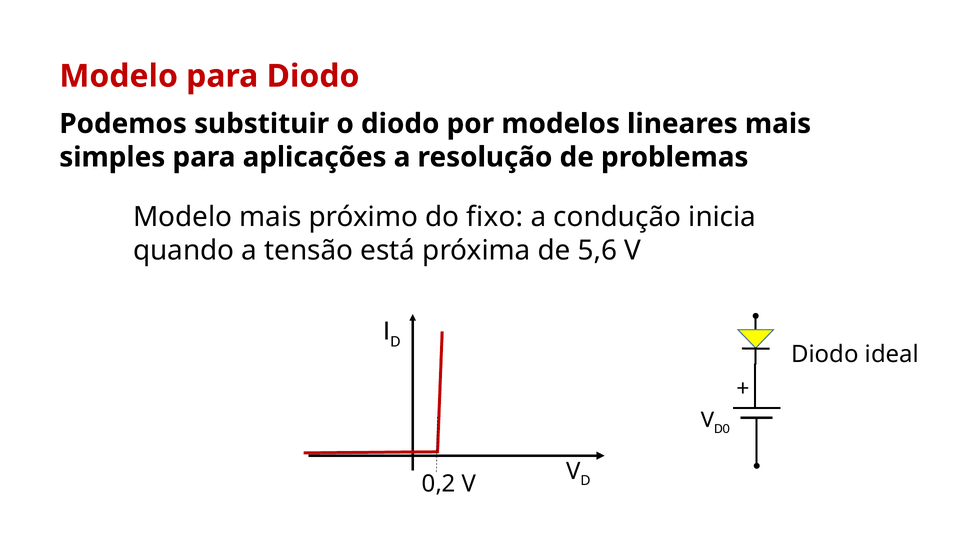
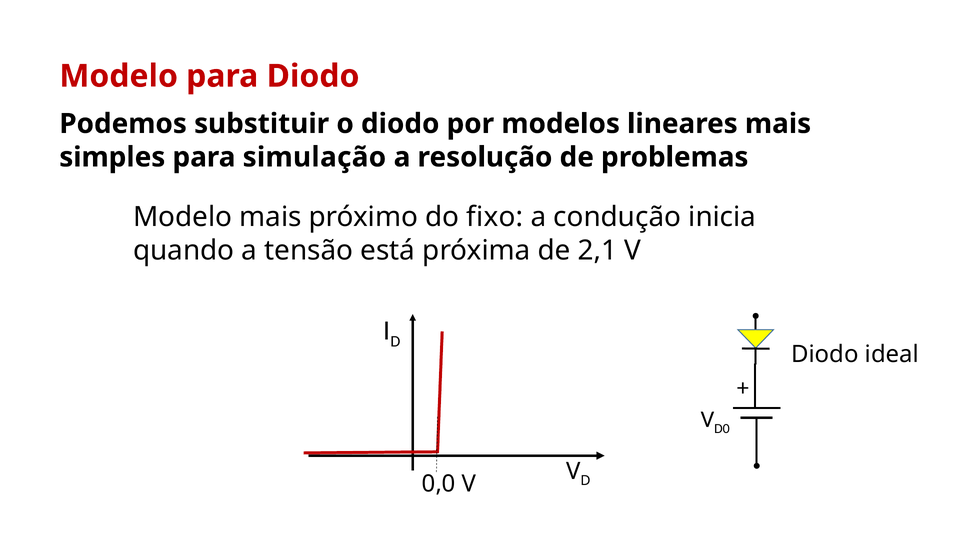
aplicações: aplicações -> simulação (314, 157)
5,6: 5,6 -> 2,1 (597, 251)
0,2: 0,2 -> 0,0 (439, 484)
